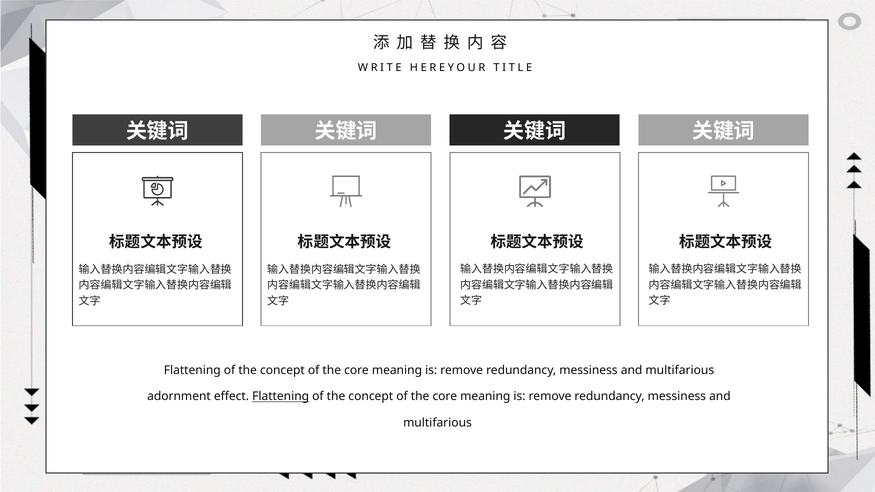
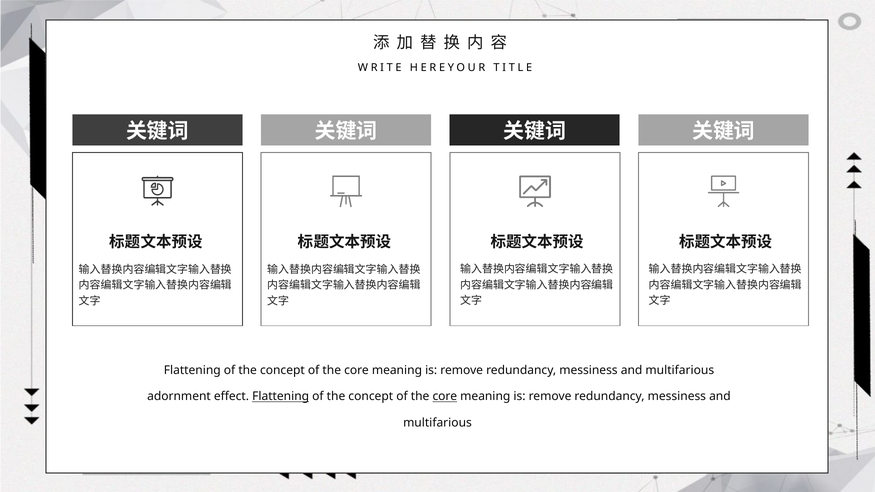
core underline: none -> present (445, 397)
